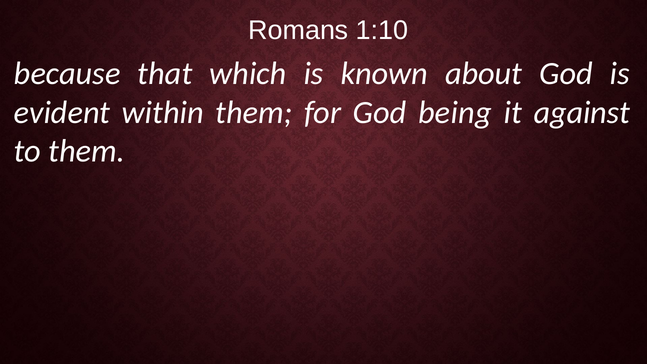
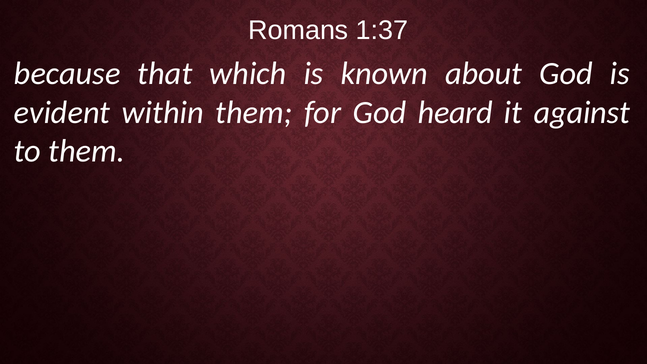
1:10: 1:10 -> 1:37 (382, 31)
being: being -> heard (455, 112)
